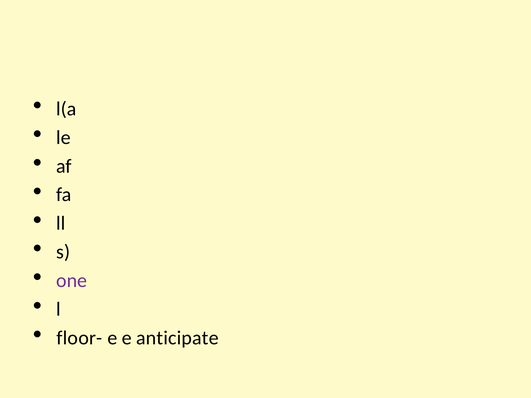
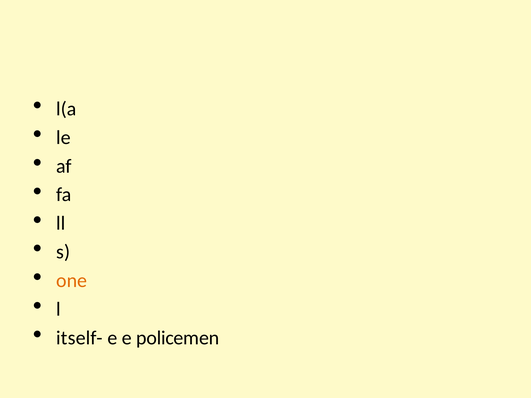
one colour: purple -> orange (72, 281)
floor-: floor- -> itself- (79, 338)
anticipate: anticipate -> policemen (178, 338)
